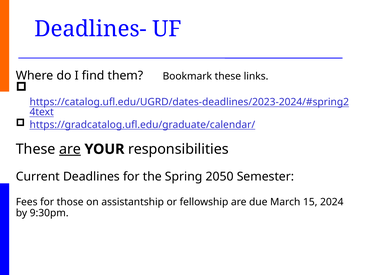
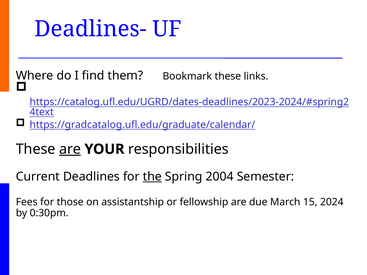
the underline: none -> present (152, 177)
2050: 2050 -> 2004 (220, 177)
9:30pm: 9:30pm -> 0:30pm (49, 213)
